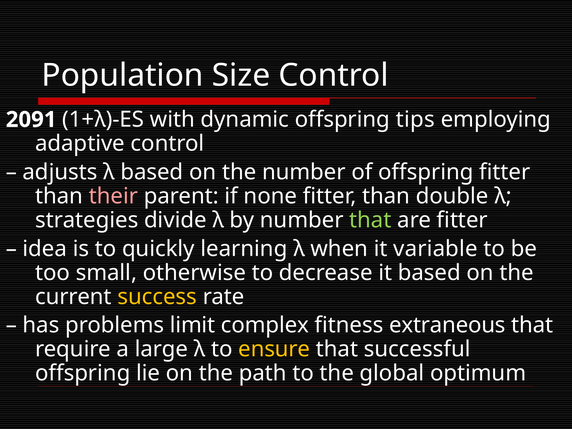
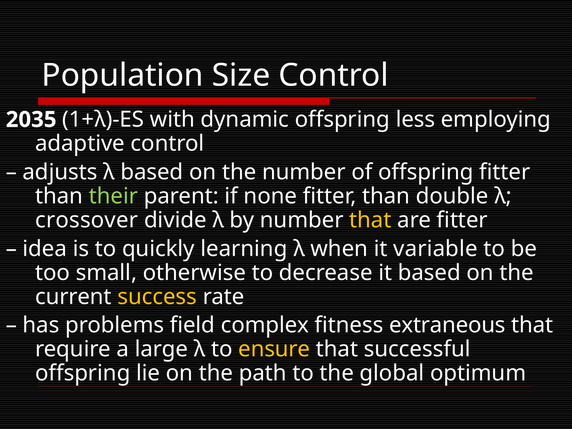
2091: 2091 -> 2035 (31, 120)
tips: tips -> less (415, 120)
their colour: pink -> light green (113, 196)
strategies: strategies -> crossover (87, 220)
that colour: light green -> yellow (370, 220)
limit: limit -> field (192, 325)
